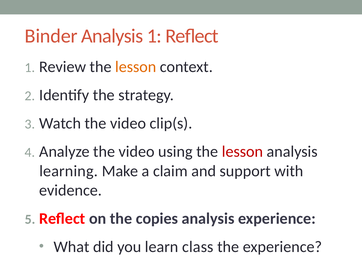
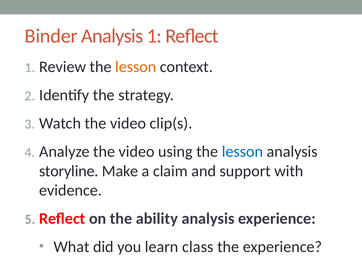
lesson colour: red -> blue (242, 152)
learning: learning -> storyline (69, 171)
copies: copies -> ability (157, 219)
